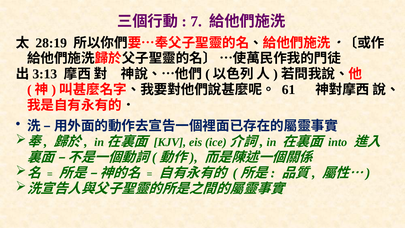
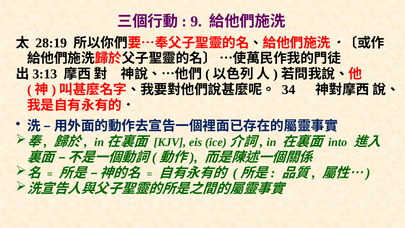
7: 7 -> 9 (196, 21)
61: 61 -> 34 (289, 90)
